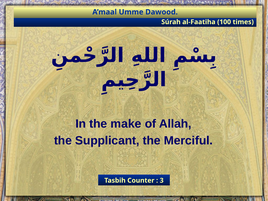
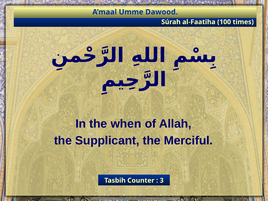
make: make -> when (126, 124)
